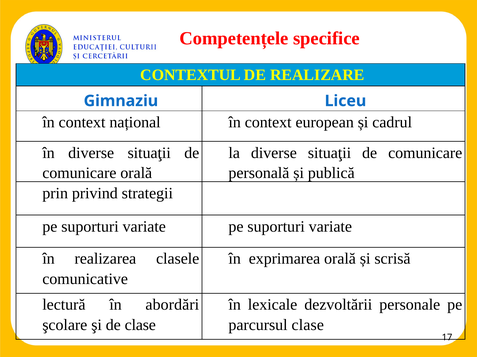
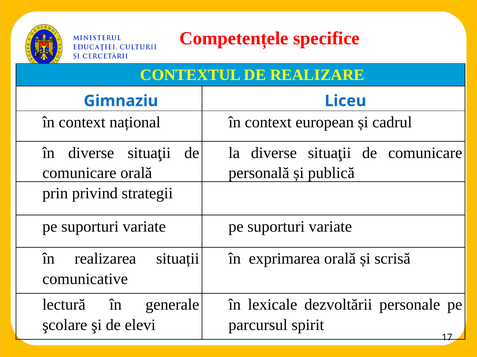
clasele: clasele -> situații (178, 259)
abordări: abordări -> generale (172, 305)
de clase: clase -> elevi (140, 326)
parcursul clase: clase -> spirit (308, 326)
